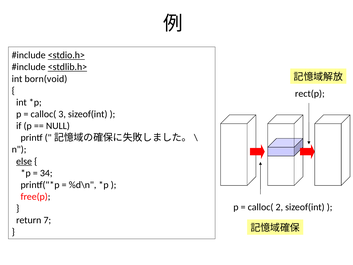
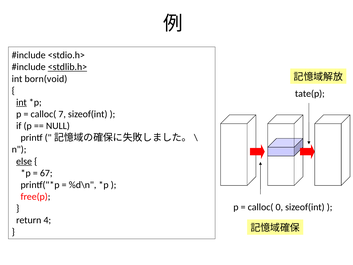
<stdio.h> underline: present -> none (66, 55)
rect(p: rect(p -> tate(p (310, 94)
int underline: none -> present (21, 102)
3: 3 -> 7 (62, 114)
34: 34 -> 67 (46, 173)
2: 2 -> 0 (279, 207)
7: 7 -> 4 (47, 220)
